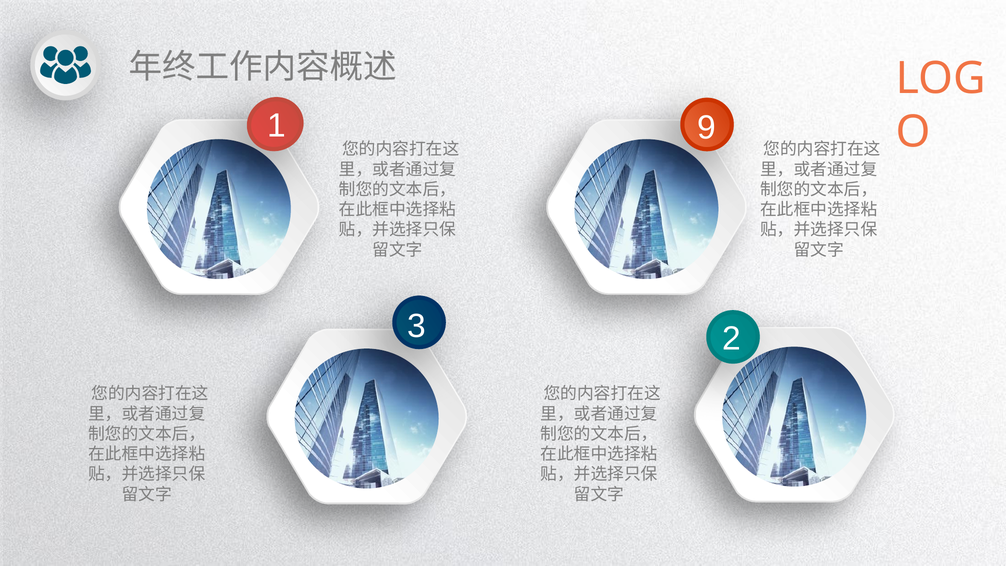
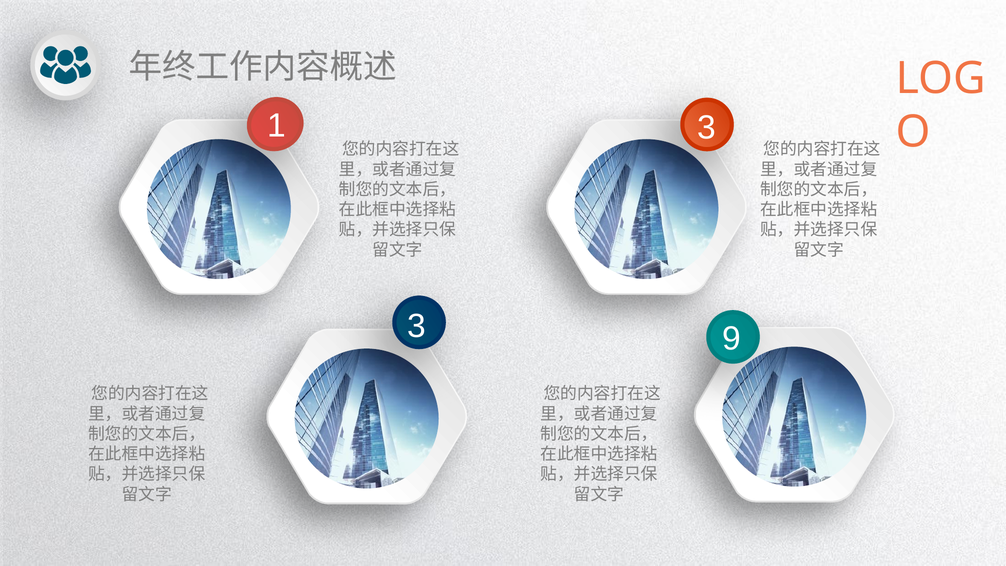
1 9: 9 -> 3 (707, 128)
2: 2 -> 9 (732, 339)
